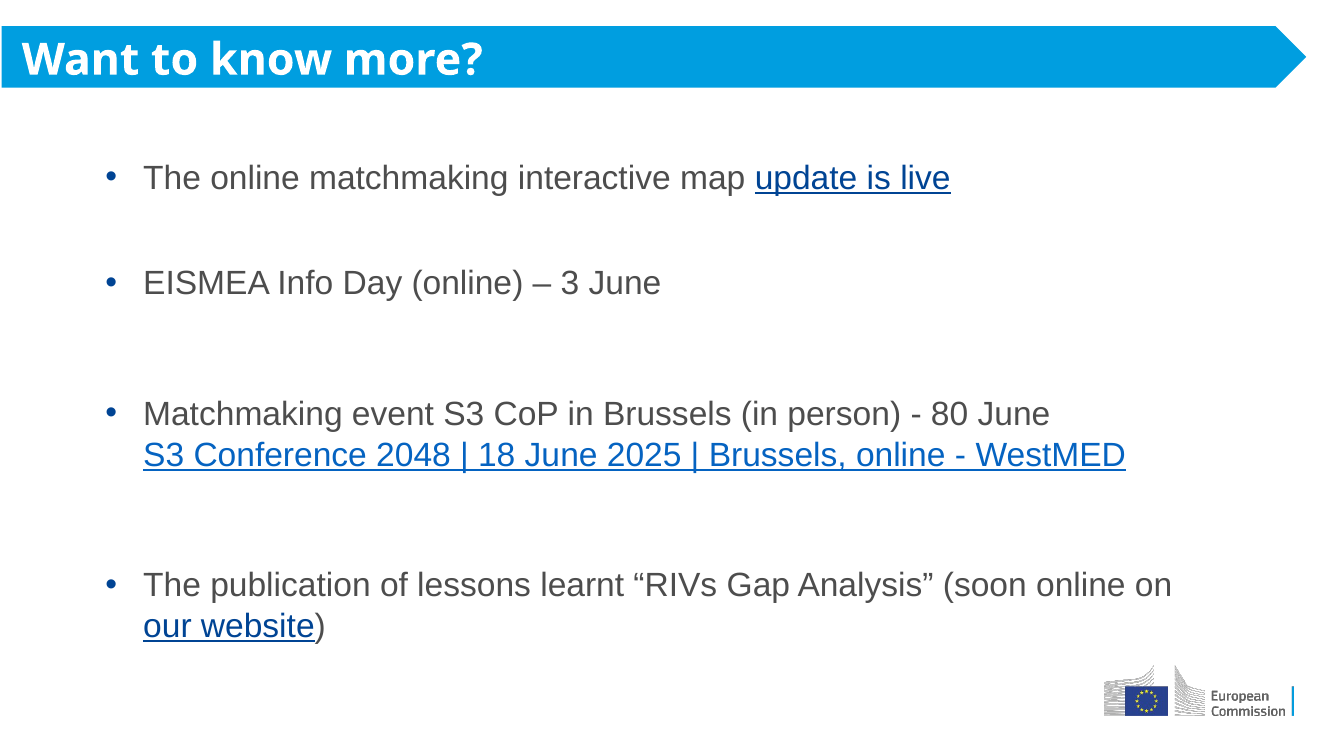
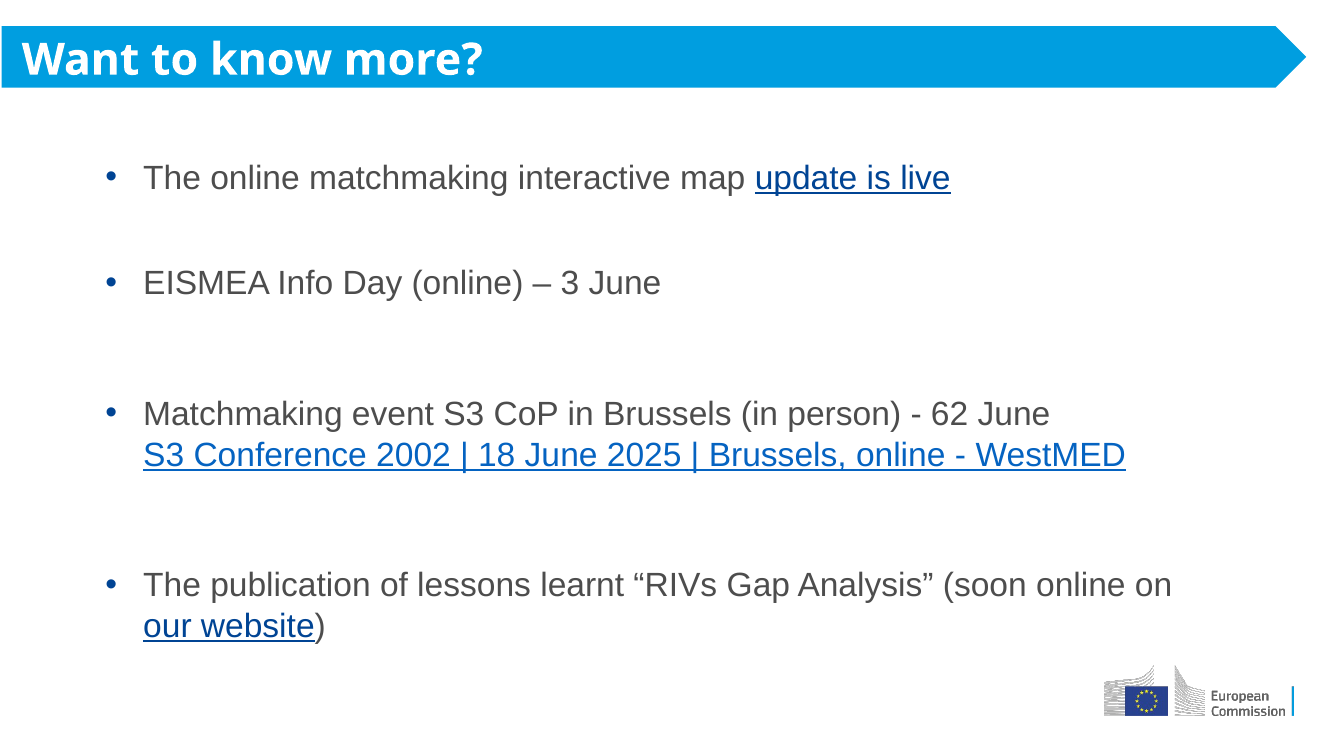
80: 80 -> 62 (950, 415)
2048: 2048 -> 2002 (414, 455)
